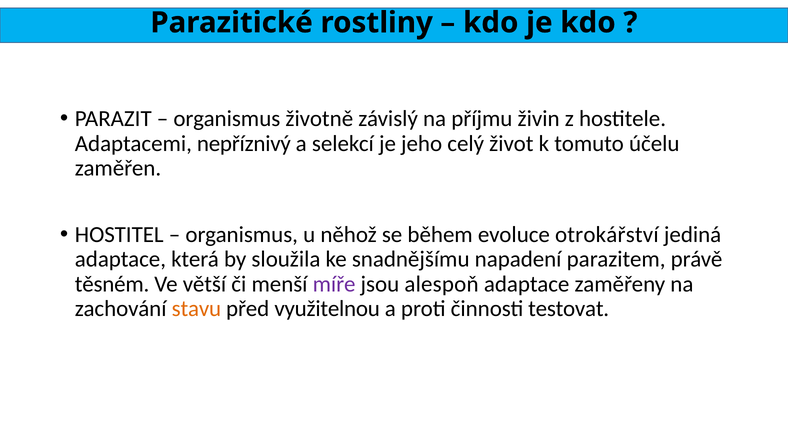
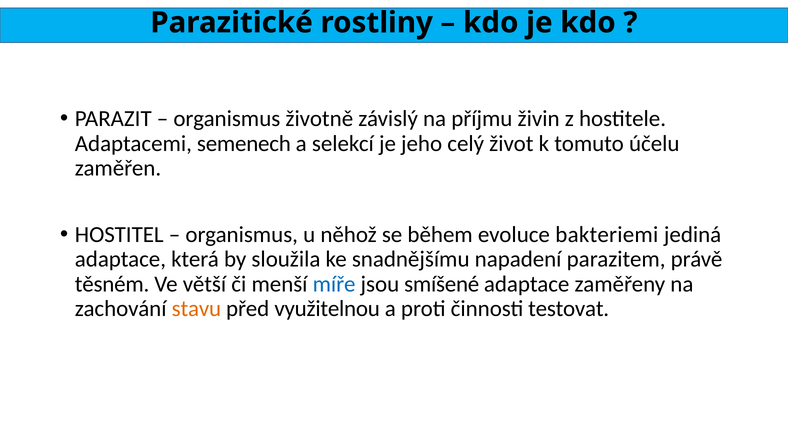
nepříznivý: nepříznivý -> semenech (244, 144)
otrokářství: otrokářství -> bakteriemi (607, 235)
míře colour: purple -> blue (334, 284)
alespoň: alespoň -> smíšené (442, 284)
